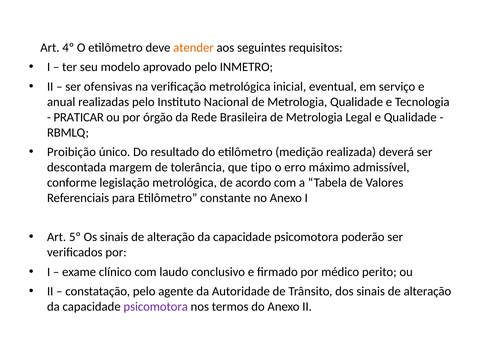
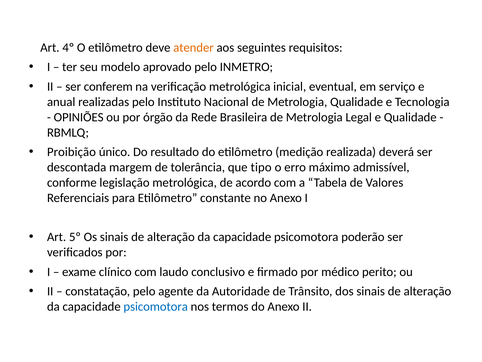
ofensivas: ofensivas -> conferem (108, 87)
PRATICAR: PRATICAR -> OPINIÕES (79, 117)
psicomotora colour: purple -> blue (156, 306)
